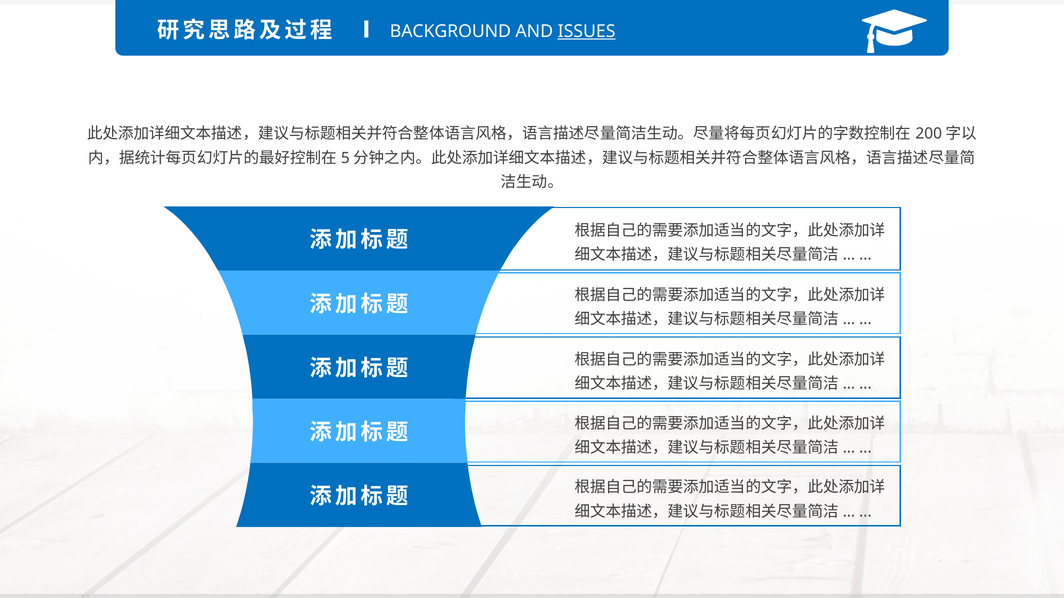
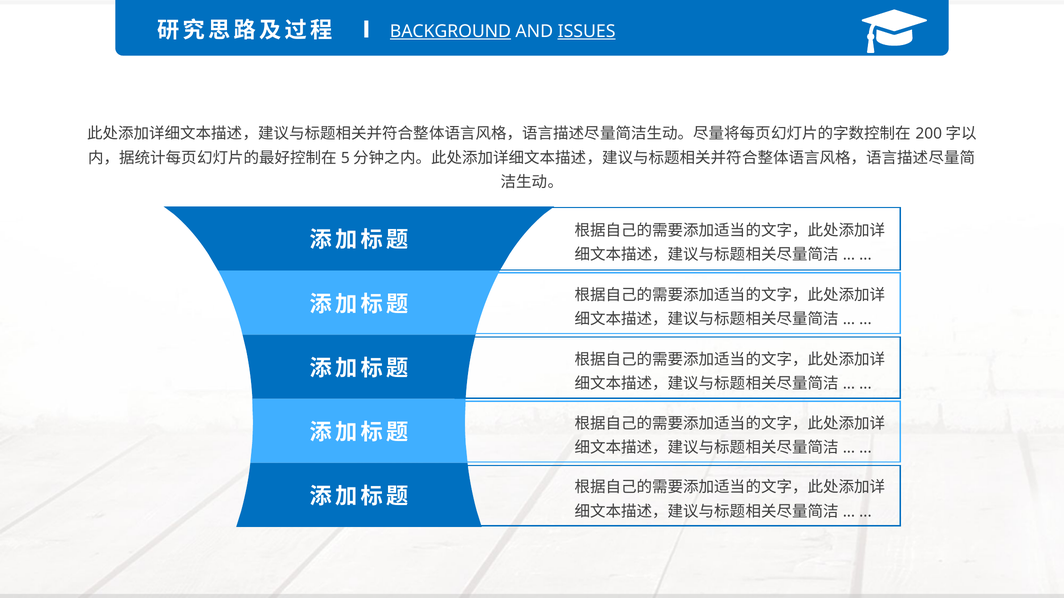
BACKGROUND underline: none -> present (450, 31)
